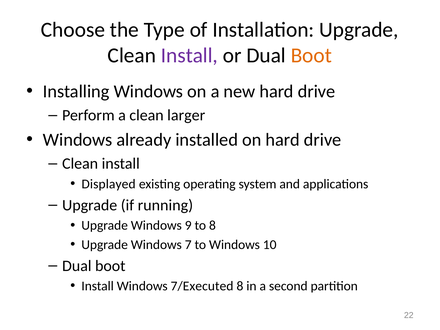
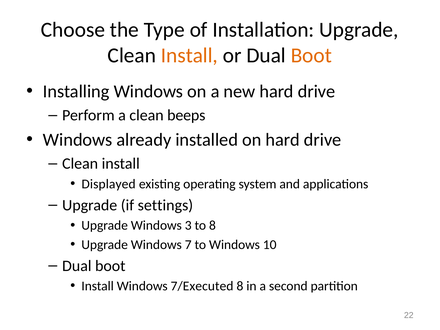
Install colour: purple -> orange (189, 55)
larger: larger -> beeps (186, 115)
running: running -> settings (165, 205)
9: 9 -> 3 (188, 226)
